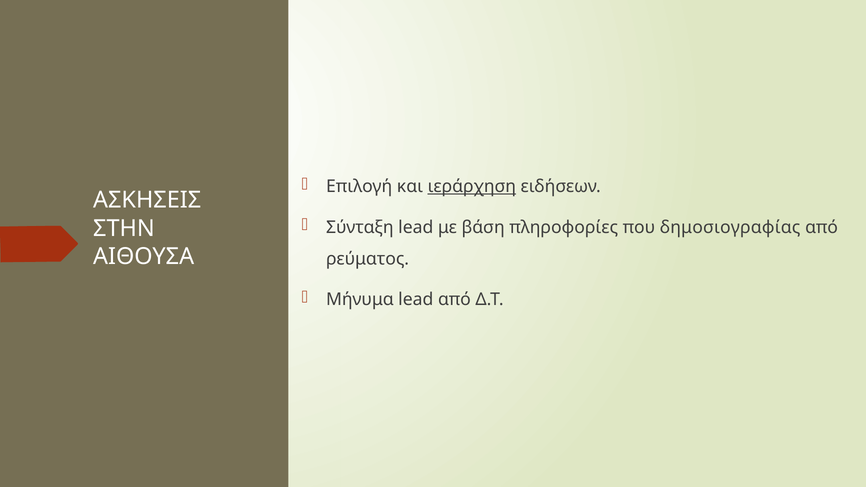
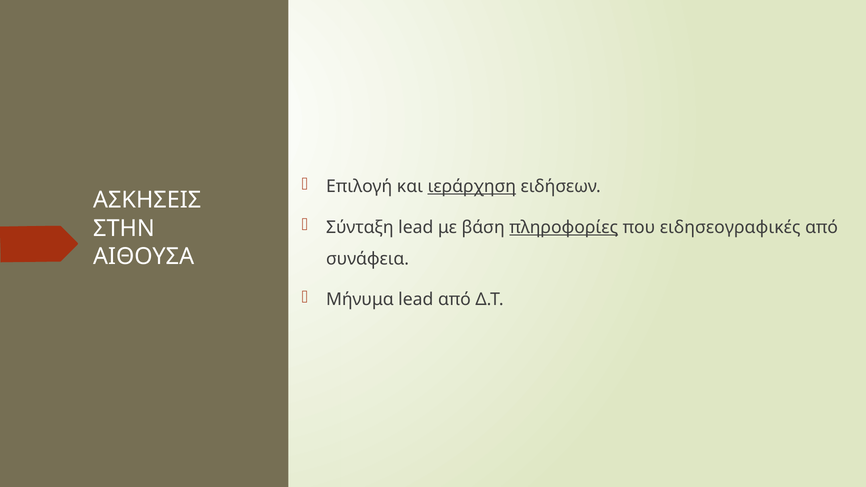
πληροφορίες underline: none -> present (564, 227)
δημοσιογραφίας: δημοσιογραφίας -> ειδησεογραφικές (730, 227)
ρεύματος: ρεύματος -> συνάφεια (368, 259)
